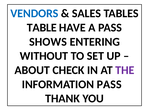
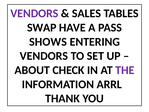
VENDORS colour: blue -> purple (34, 13)
TABLE: TABLE -> SWAP (42, 28)
WITHOUT: WITHOUT -> VENDORS (44, 56)
INFORMATION PASS: PASS -> ARRL (109, 84)
